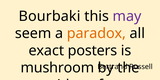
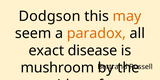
Bourbaki: Bourbaki -> Dodgson (50, 16)
may colour: purple -> orange (127, 16)
posters: posters -> disease (92, 51)
